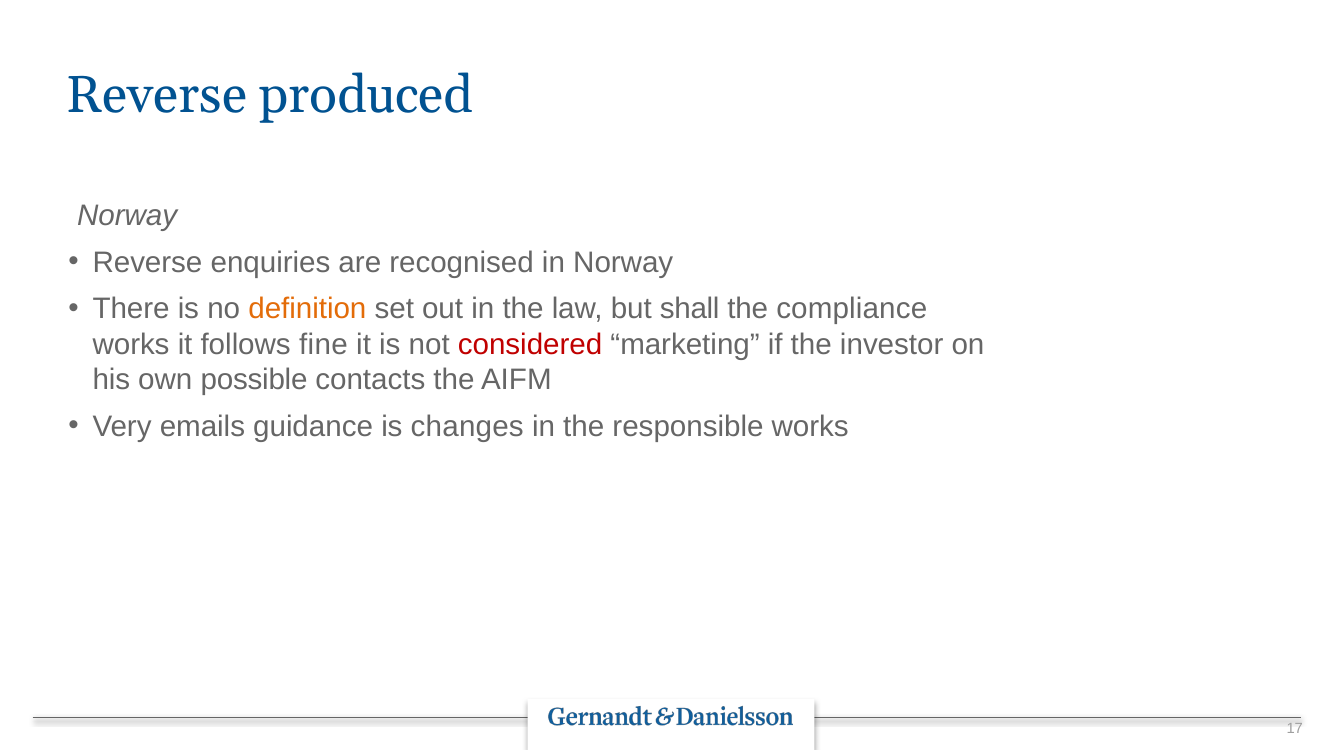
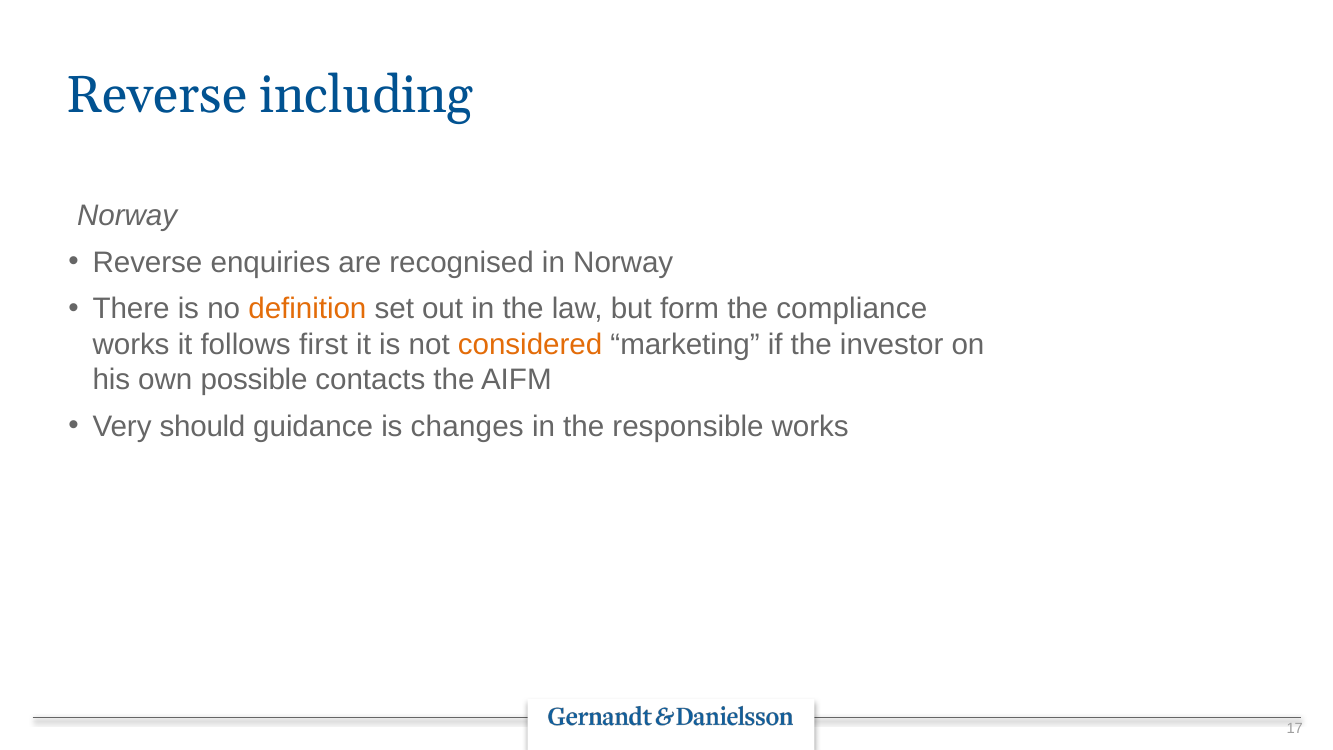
produced: produced -> including (366, 95)
shall: shall -> form (690, 309)
fine: fine -> first (323, 344)
considered colour: red -> orange (530, 344)
emails: emails -> should (203, 427)
